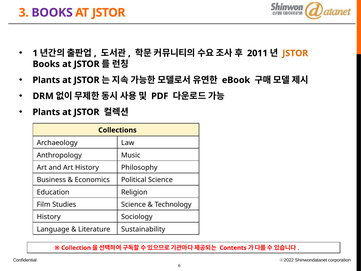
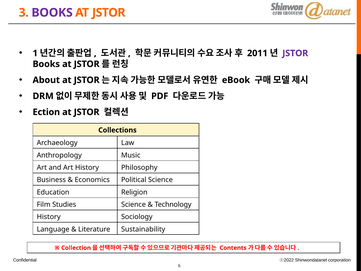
JSTOR colour: orange -> purple (295, 53)
Plants: Plants -> About (46, 80)
Plants: Plants -> Ection (46, 112)
